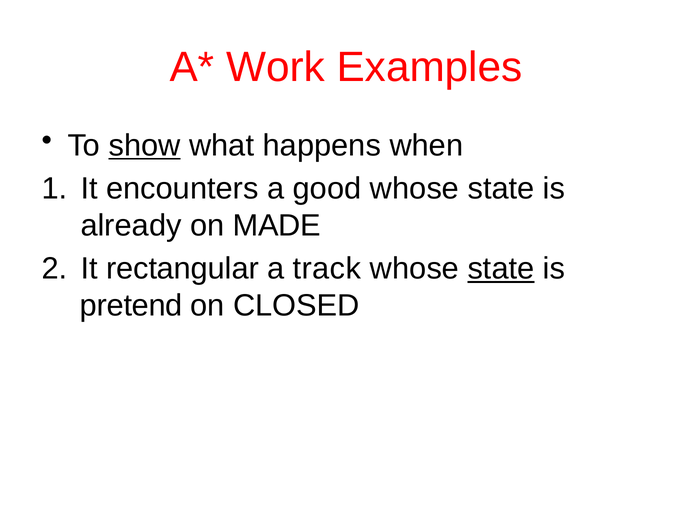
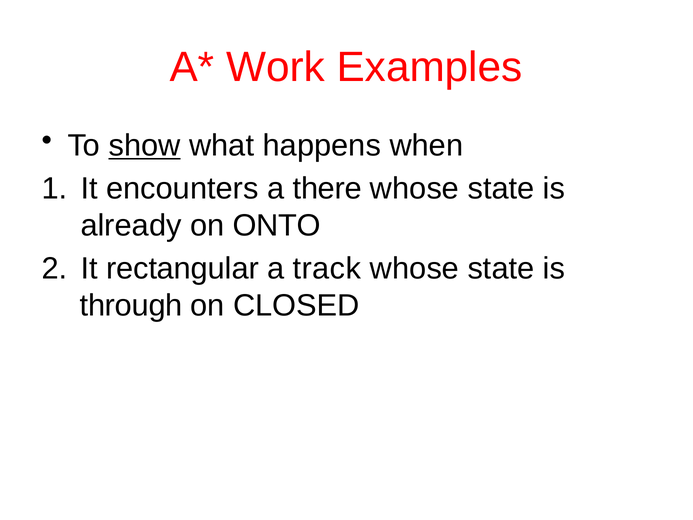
good: good -> there (327, 189)
MADE: MADE -> ONTO (277, 225)
state underline: present -> none (501, 269)
pretend: pretend -> through (131, 306)
